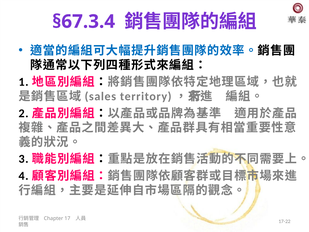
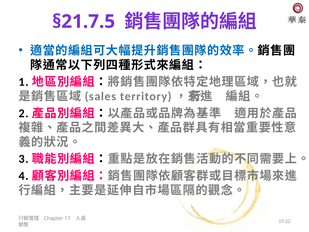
§67.3.4: §67.3.4 -> §21.7.5 (84, 22)
